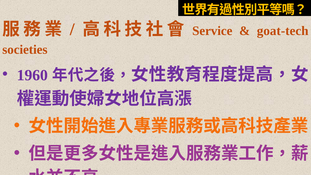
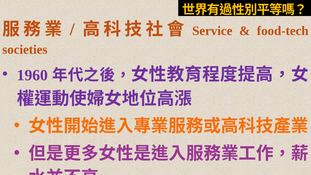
goat-tech: goat-tech -> food-tech (283, 31)
